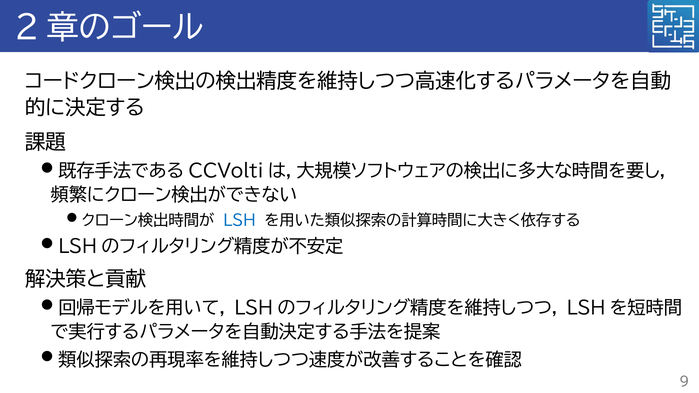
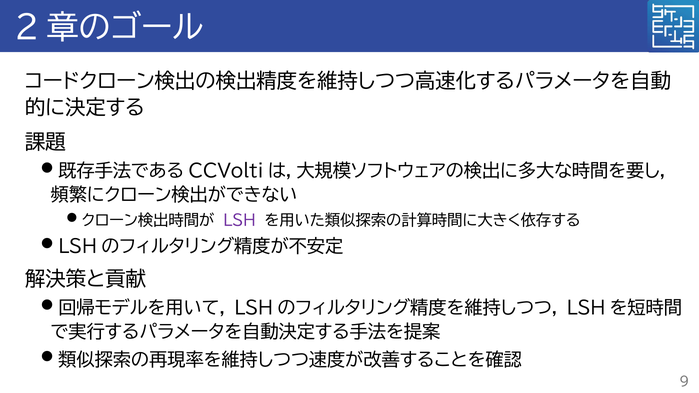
LSH colour: blue -> purple (239, 221)
